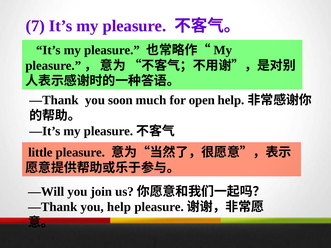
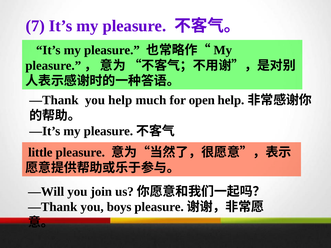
you soon: soon -> help (120, 100)
you help: help -> boys (119, 207)
